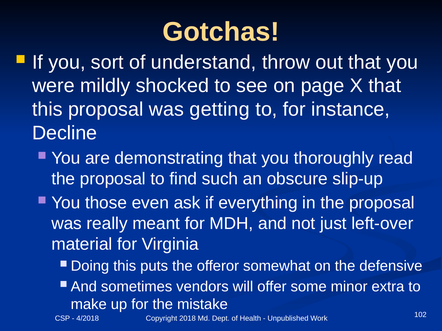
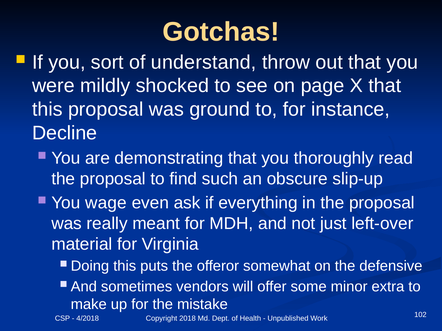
getting: getting -> ground (220, 109)
those: those -> wage (106, 203)
